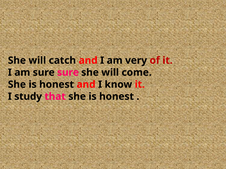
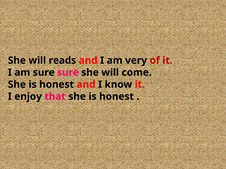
catch: catch -> reads (62, 61)
study: study -> enjoy (28, 97)
